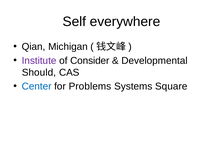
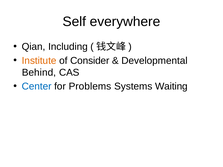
Michigan: Michigan -> Including (68, 47)
Institute colour: purple -> orange (39, 61)
Should: Should -> Behind (39, 73)
Square: Square -> Waiting (171, 86)
